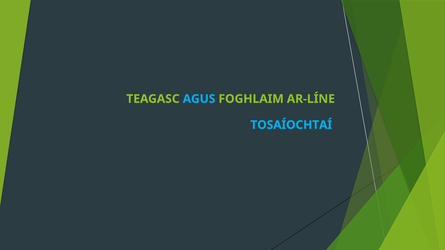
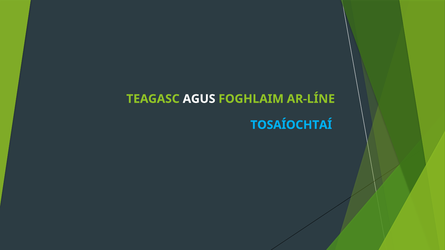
AGUS colour: light blue -> white (199, 99)
